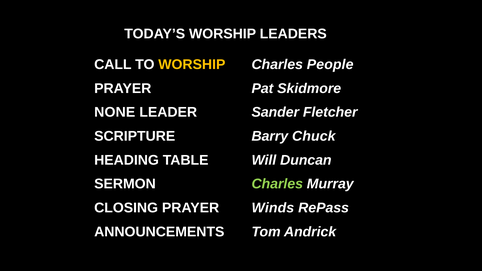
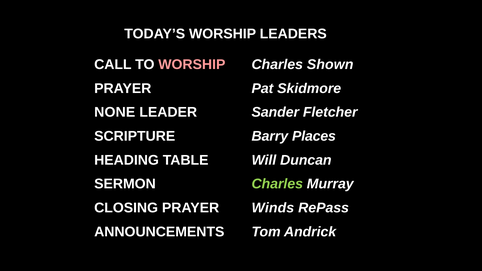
WORSHIP colour: yellow -> pink (192, 65)
People: People -> Shown (330, 65)
Chuck: Chuck -> Places (314, 136)
